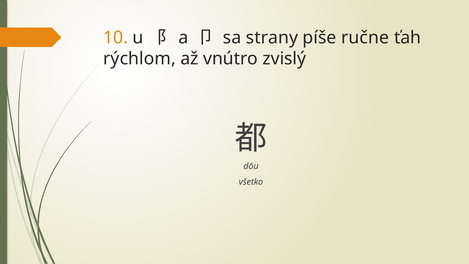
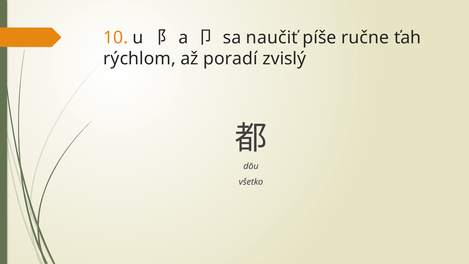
strany: strany -> naučiť (272, 38)
vnútro: vnútro -> poradí (230, 59)
